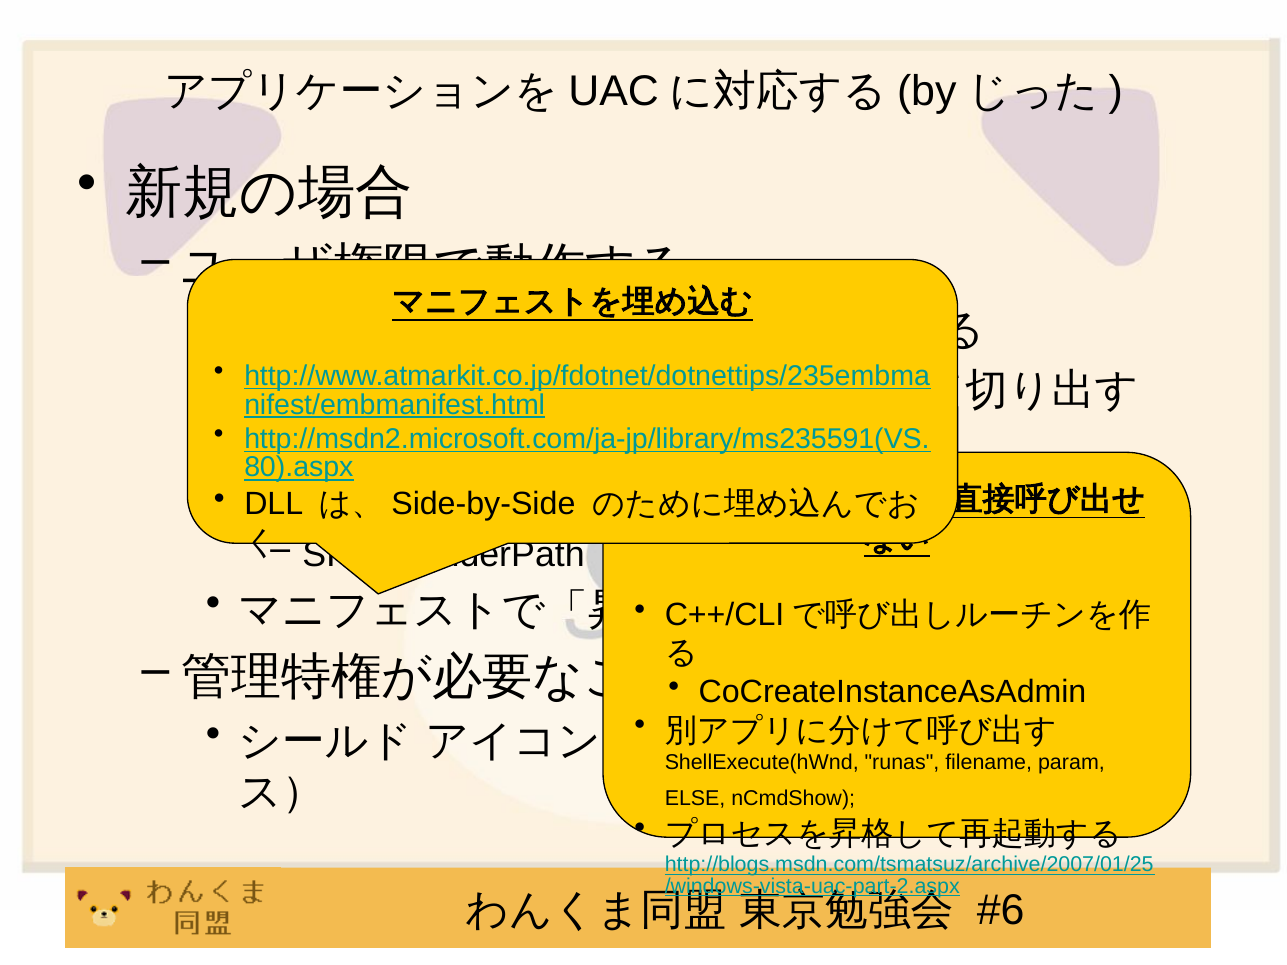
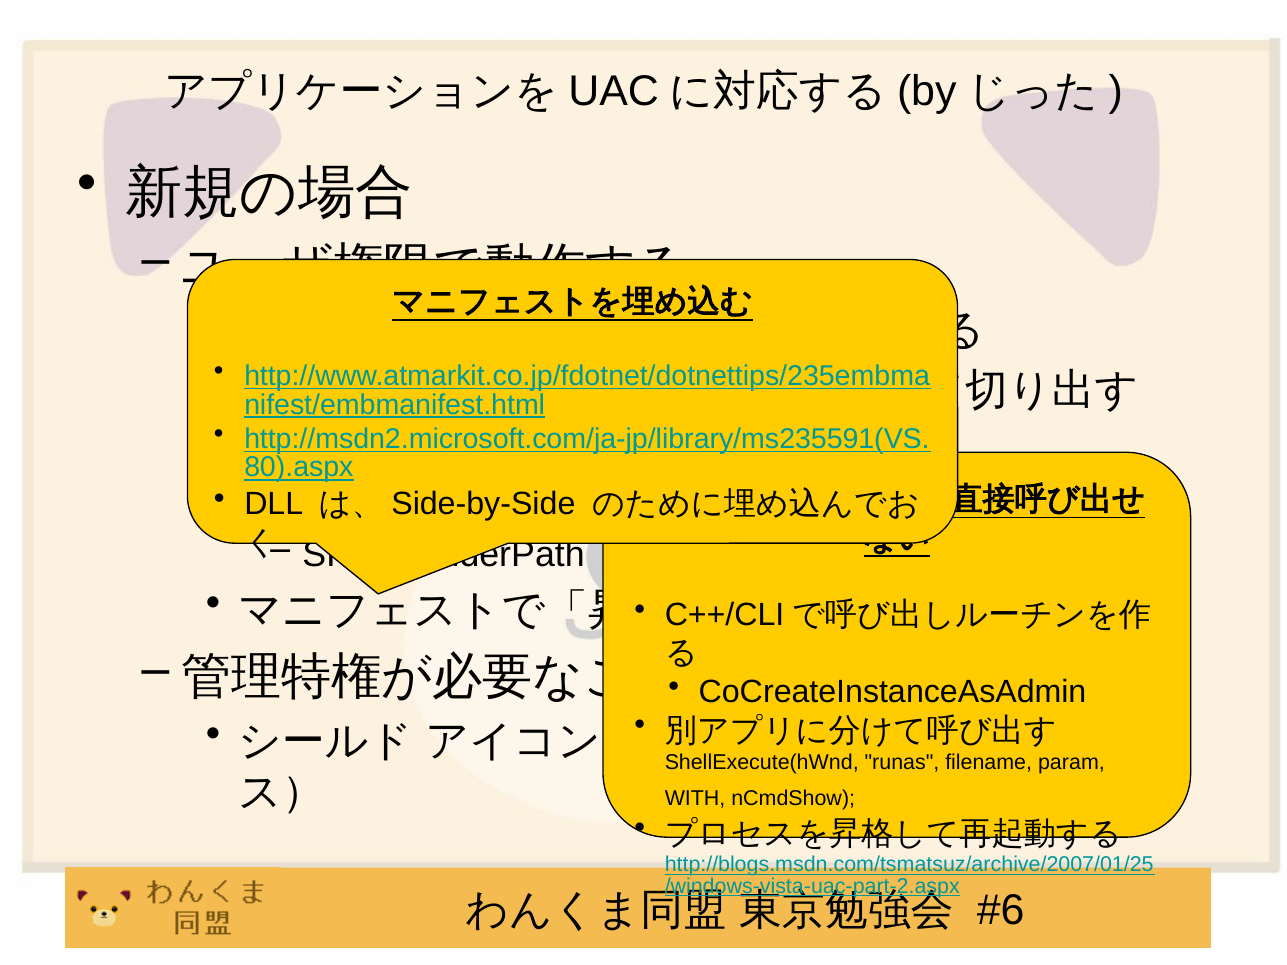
ELSE: ELSE -> WITH (695, 799)
